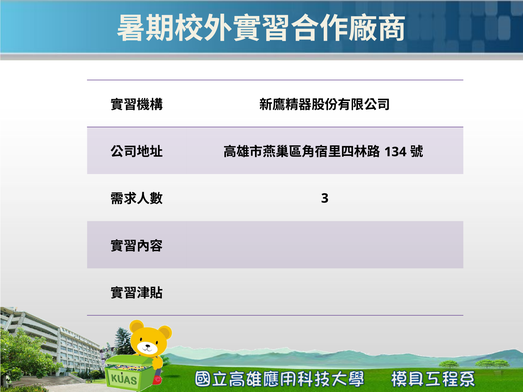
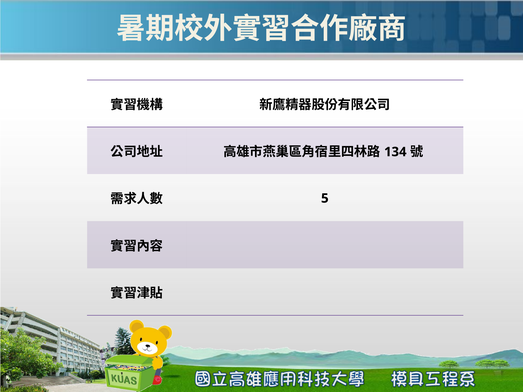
3: 3 -> 5 (325, 198)
